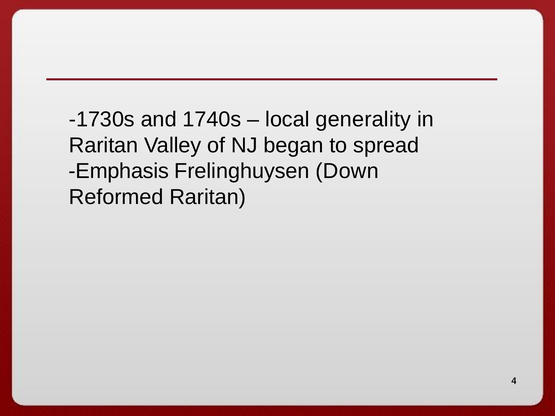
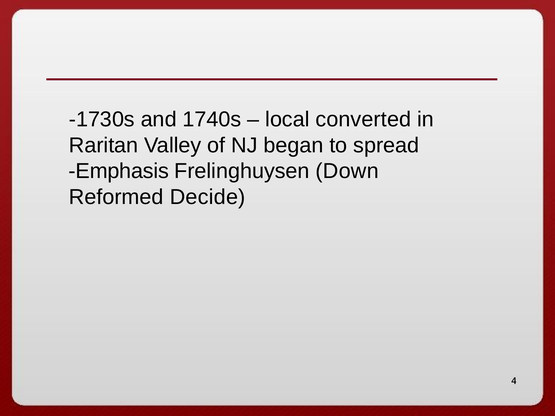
generality: generality -> converted (363, 119)
Reformed Raritan: Raritan -> Decide (208, 197)
